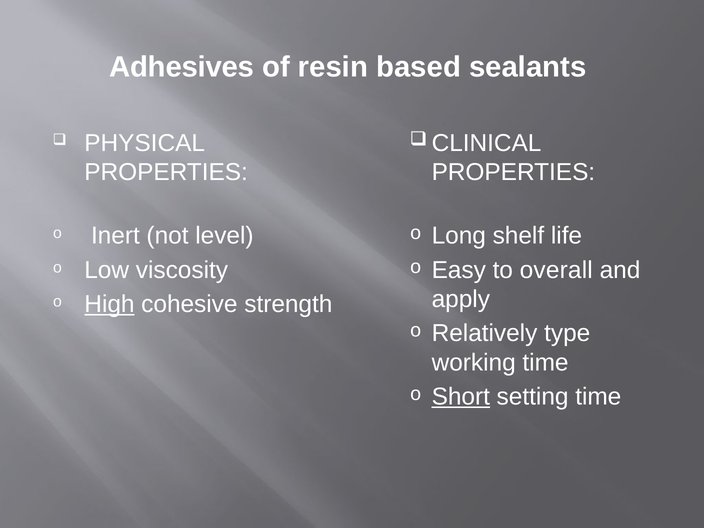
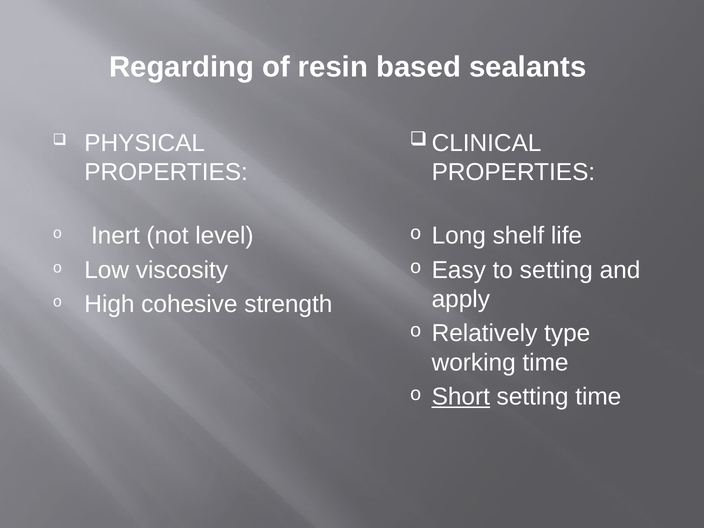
Adhesives: Adhesives -> Regarding (182, 67)
to overall: overall -> setting (556, 270)
High underline: present -> none (109, 304)
